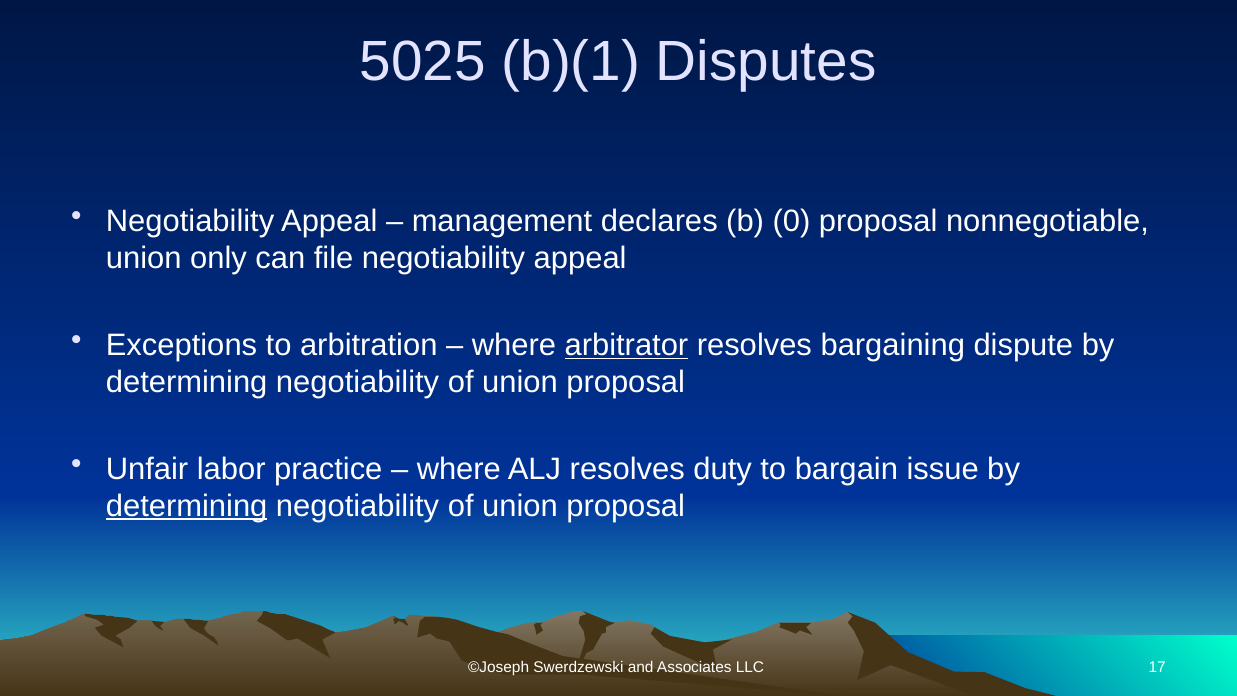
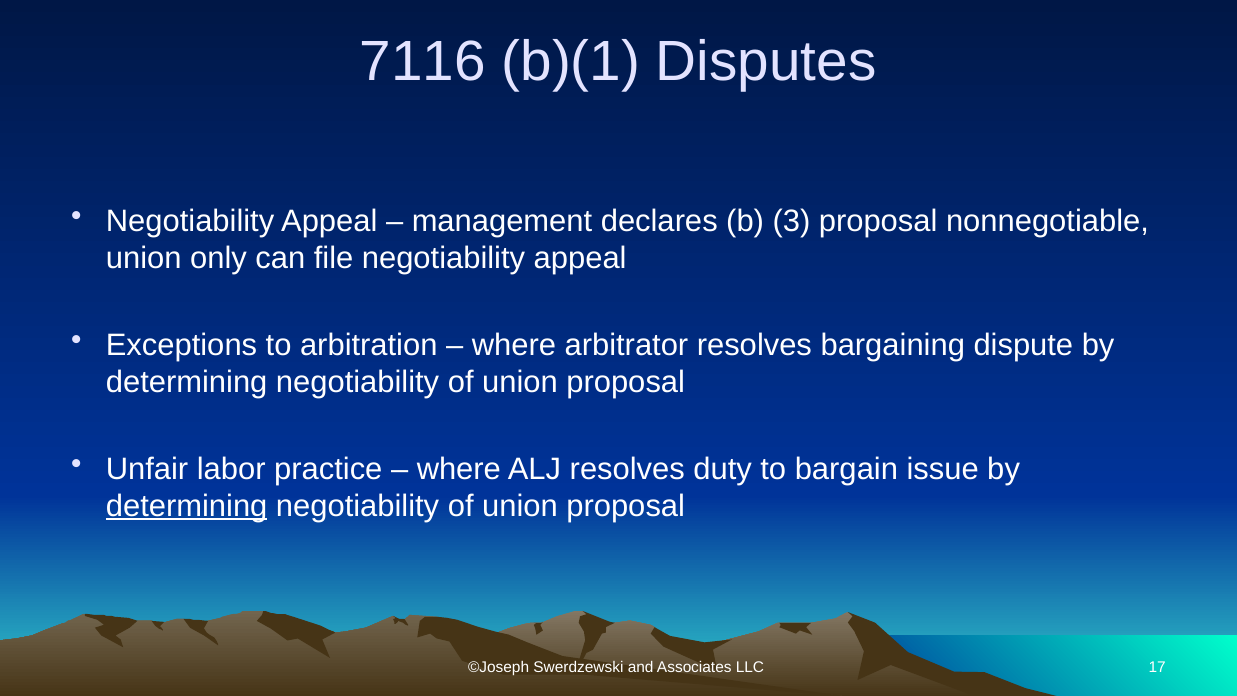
5025: 5025 -> 7116 (423, 62)
0: 0 -> 3 (791, 221)
arbitrator underline: present -> none (626, 345)
